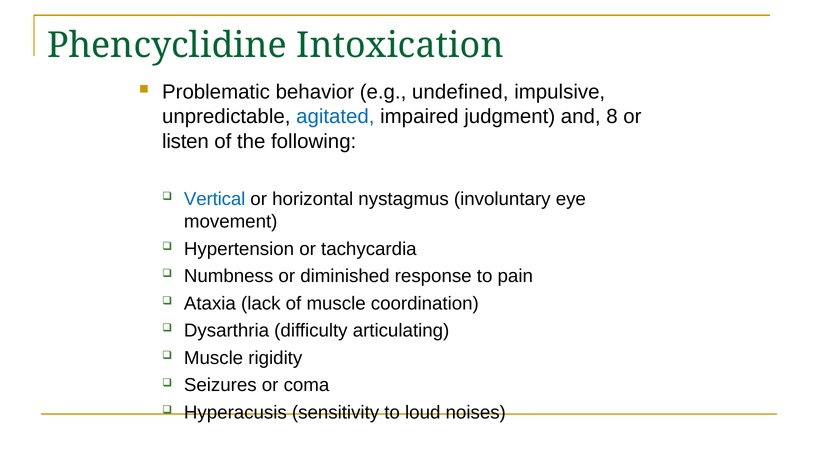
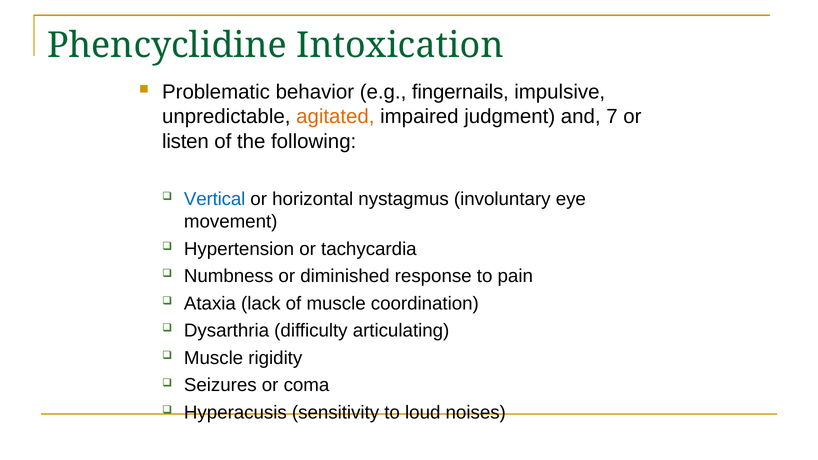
undefined: undefined -> fingernails (460, 92)
agitated colour: blue -> orange (335, 117)
8: 8 -> 7 (612, 117)
